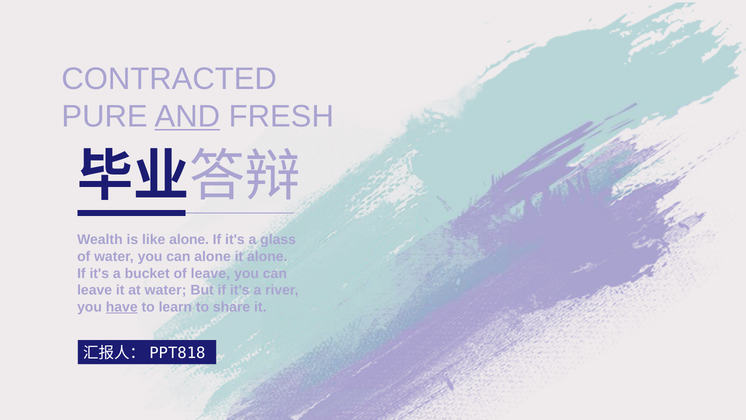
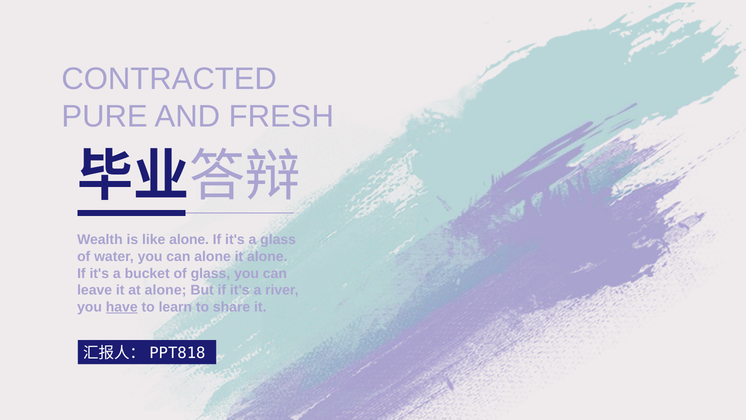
AND underline: present -> none (187, 116)
of leave: leave -> glass (210, 273)
at water: water -> alone (166, 290)
